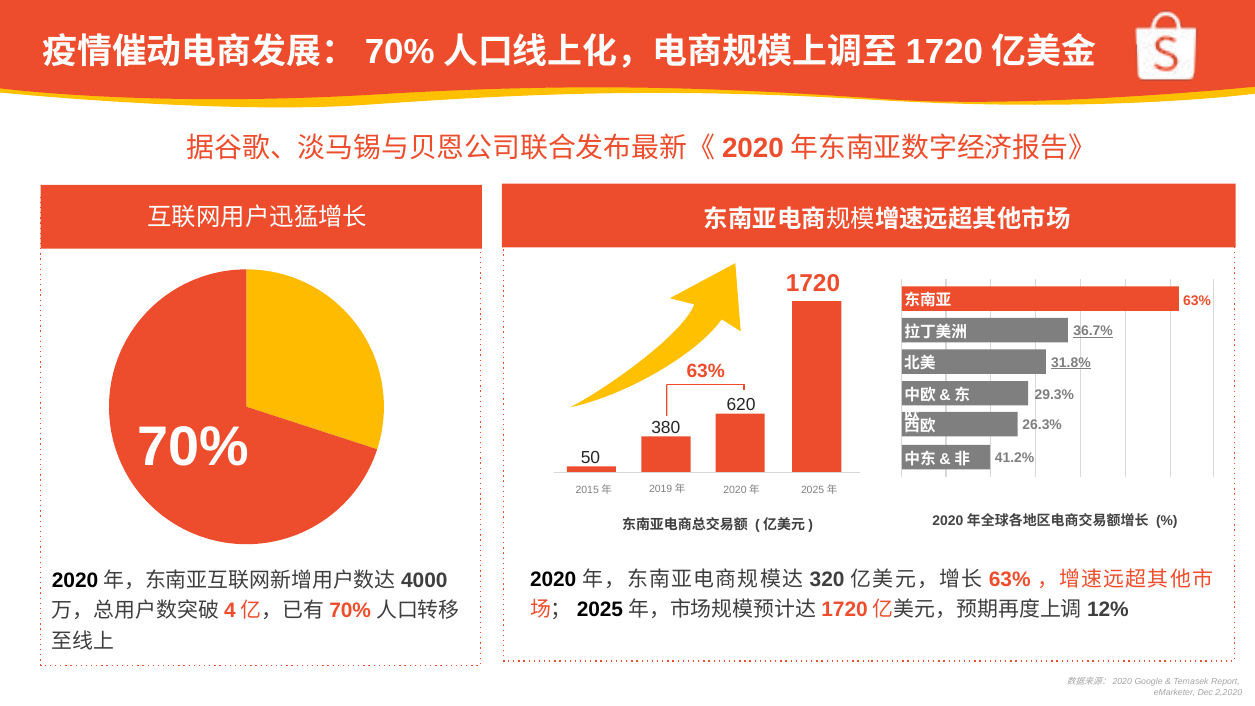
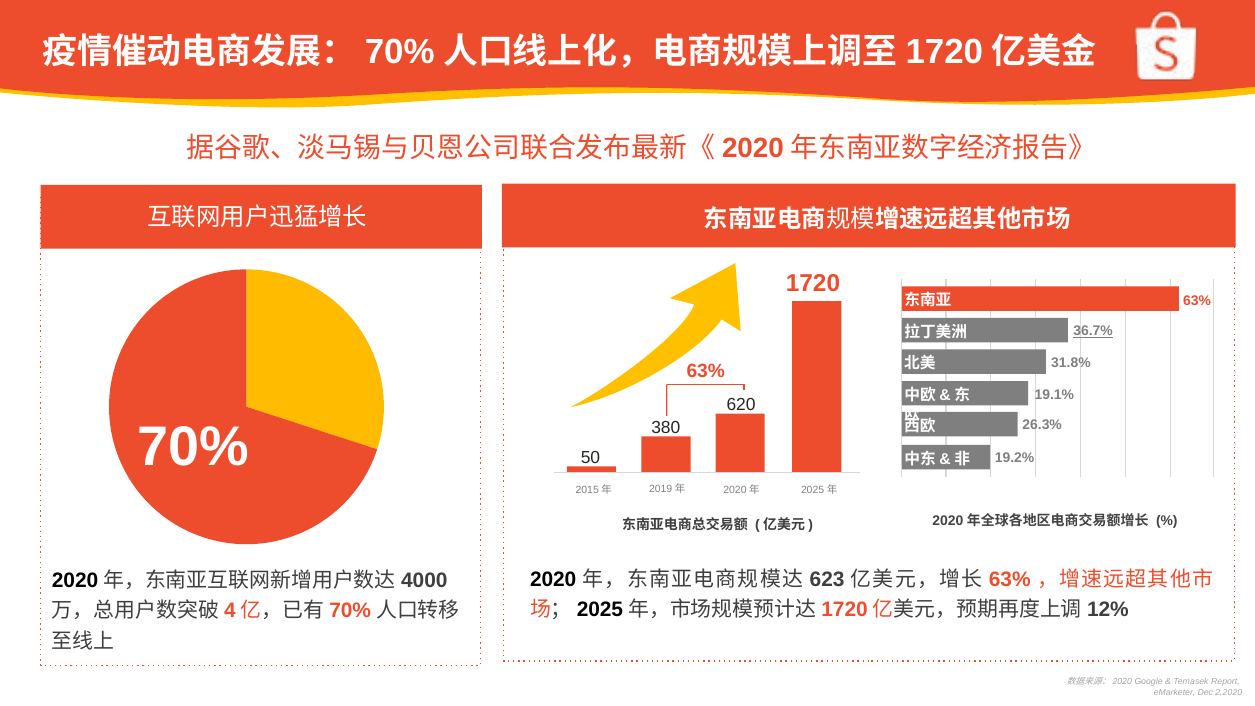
31.8% underline: present -> none (1071, 363)
29.3%: 29.3% -> 19.1% (1054, 394)
41.2%: 41.2% -> 19.2% (1015, 458)
320: 320 -> 623 (827, 579)
